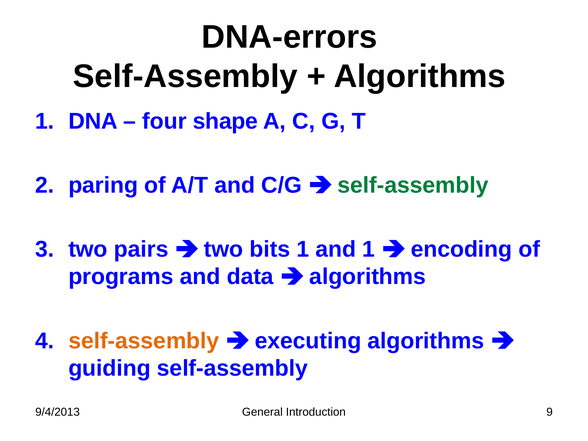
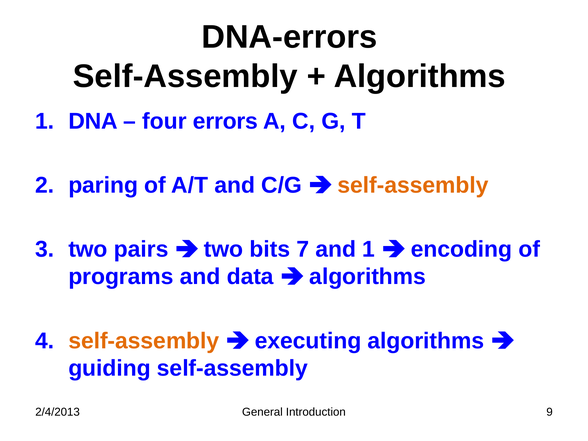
shape: shape -> errors (225, 121)
self-assembly colour: green -> orange (413, 185)
bits 1: 1 -> 7 (303, 249)
9/4/2013: 9/4/2013 -> 2/4/2013 (58, 412)
